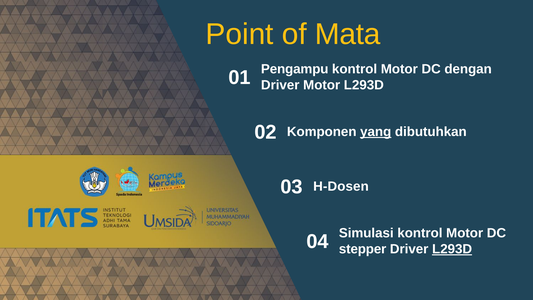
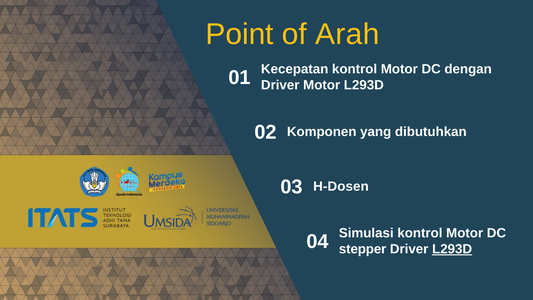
Mata: Mata -> Arah (347, 34)
Pengampu: Pengampu -> Kecepatan (295, 69)
yang underline: present -> none (376, 132)
